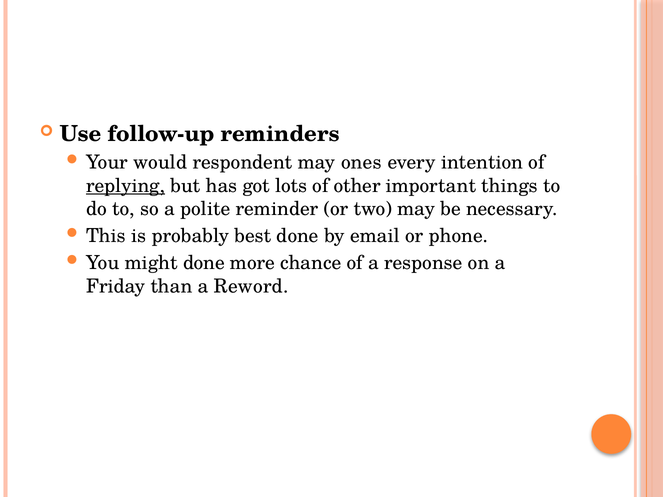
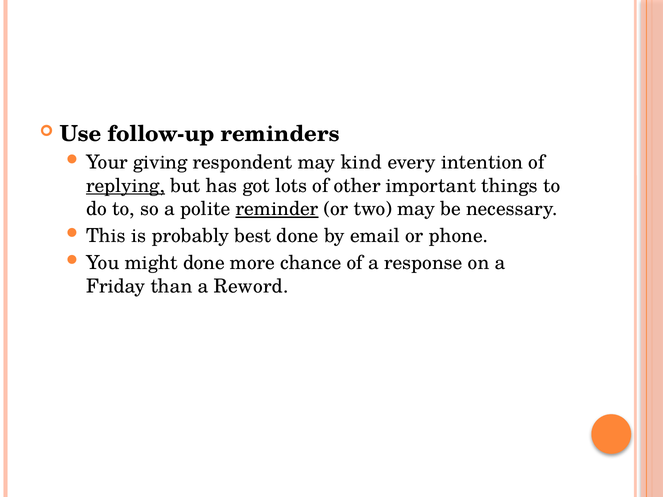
would: would -> giving (160, 163)
ones: ones -> kind (361, 163)
reminder underline: none -> present (277, 209)
